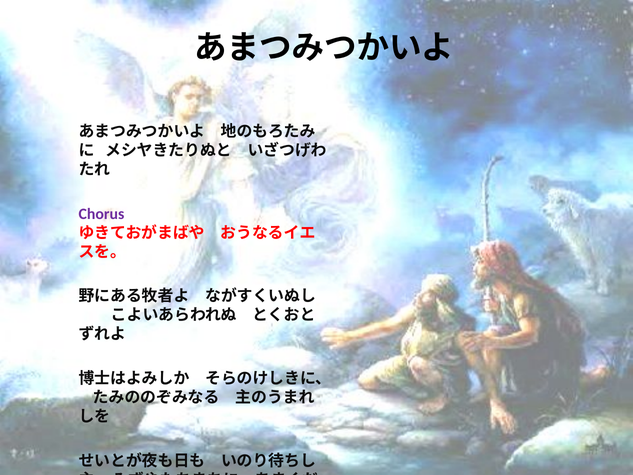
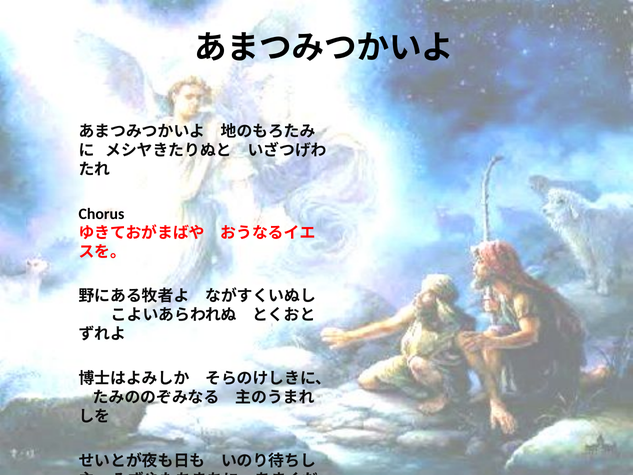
Chorus colour: purple -> black (101, 214)
